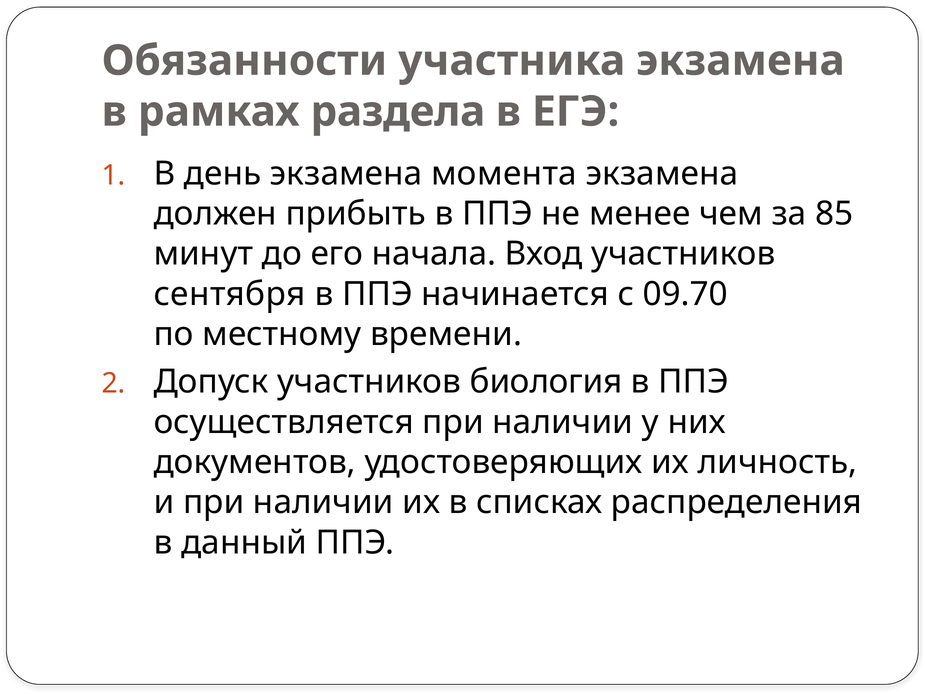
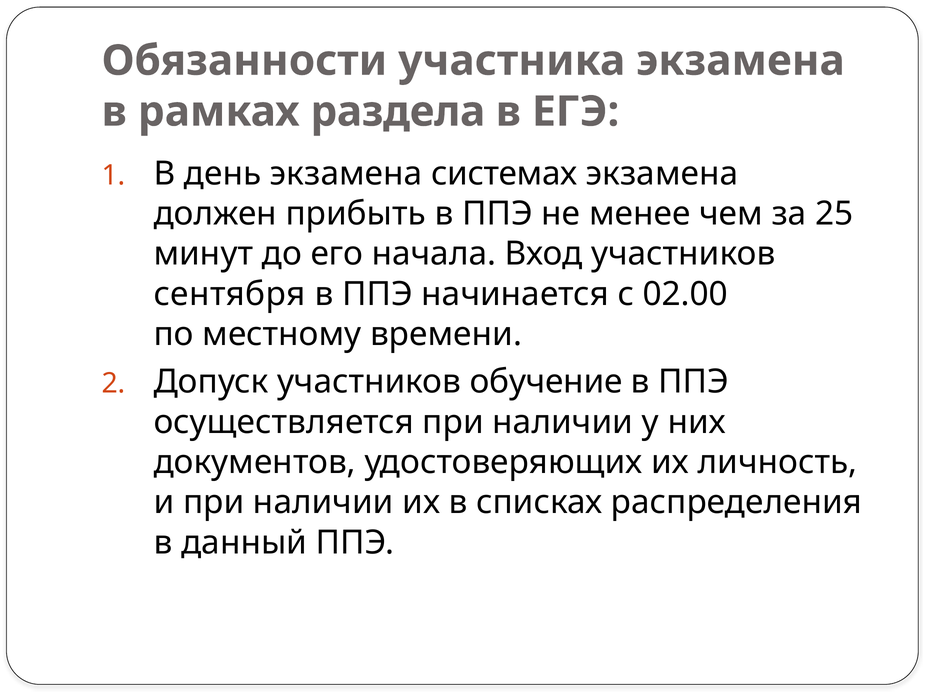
момента: момента -> системах (504, 173)
85: 85 -> 25 (834, 214)
09.70: 09.70 -> 02.00 (685, 294)
биология: биология -> обучение (546, 382)
